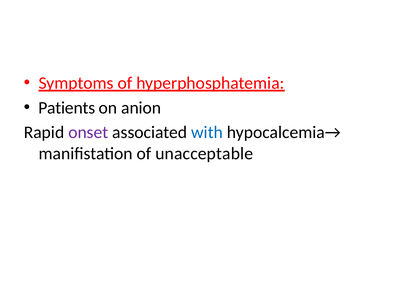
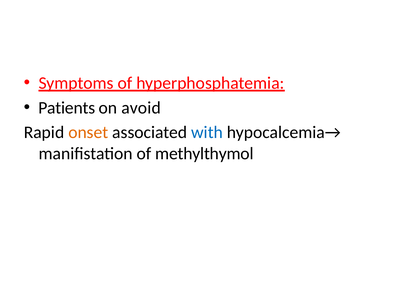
anion: anion -> avoid (141, 108)
onset colour: purple -> orange (88, 132)
unacceptable: unacceptable -> methylthymol (204, 153)
